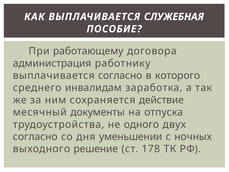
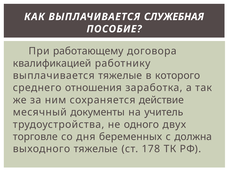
администрация: администрация -> квалификацией (52, 63)
выплачивается согласно: согласно -> тяжелые (120, 75)
инвалидам: инвалидам -> отношения (93, 88)
отпуска: отпуска -> учитель (164, 112)
согласно: согласно -> торговле (35, 137)
уменьшении: уменьшении -> беременных (131, 137)
ночных: ночных -> должна (193, 137)
выходного решение: решение -> тяжелые (96, 149)
